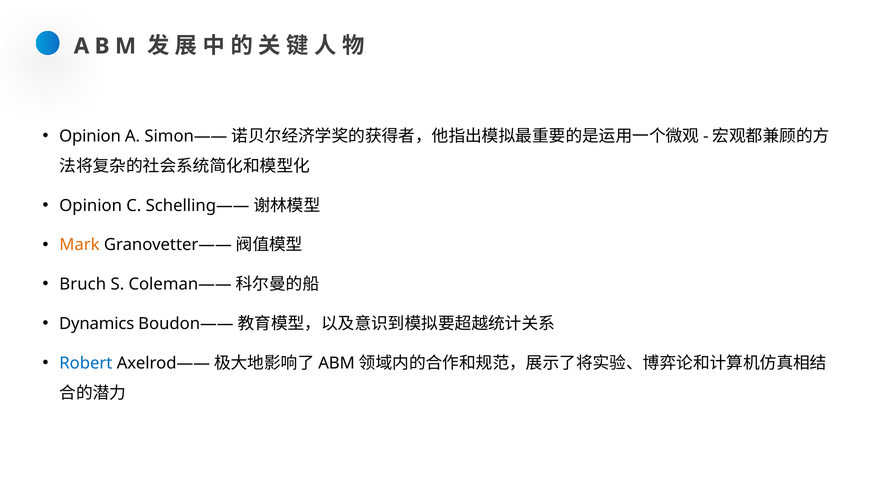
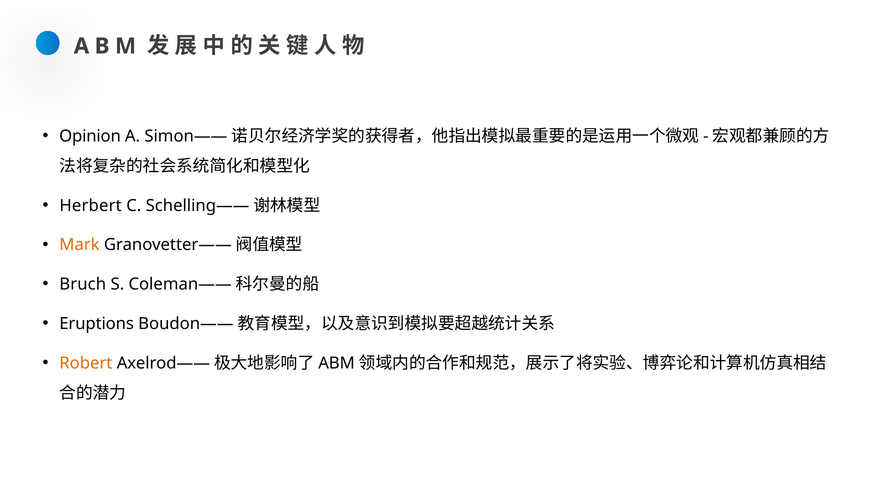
Opinion: Opinion -> Herbert (91, 206)
Dynamics: Dynamics -> Eruptions (97, 324)
Robert colour: blue -> orange (86, 363)
